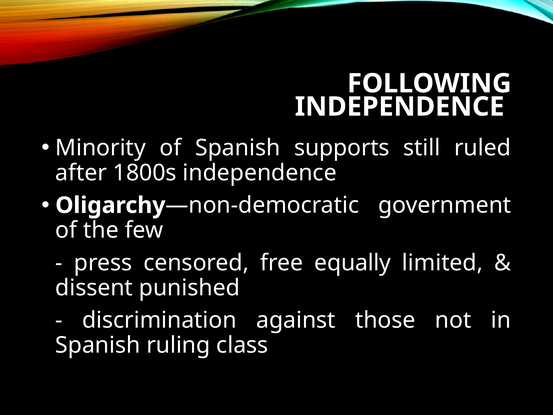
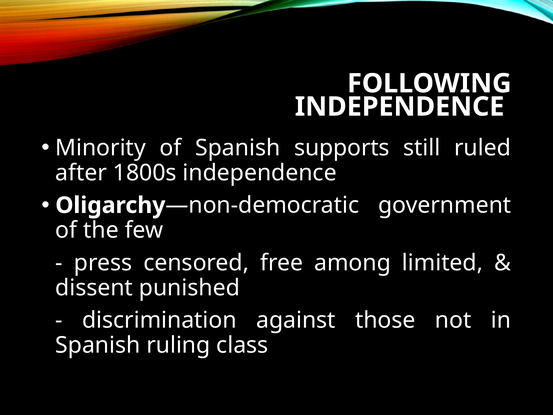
equally: equally -> among (353, 263)
